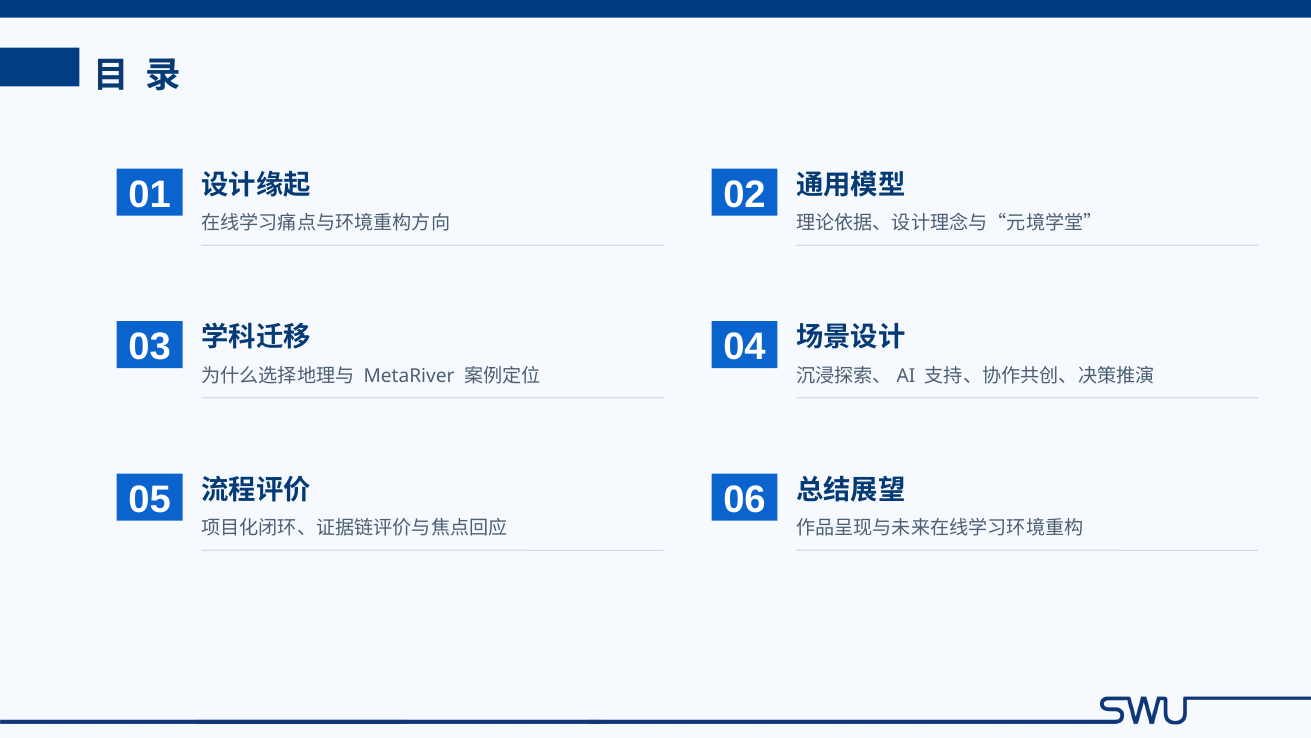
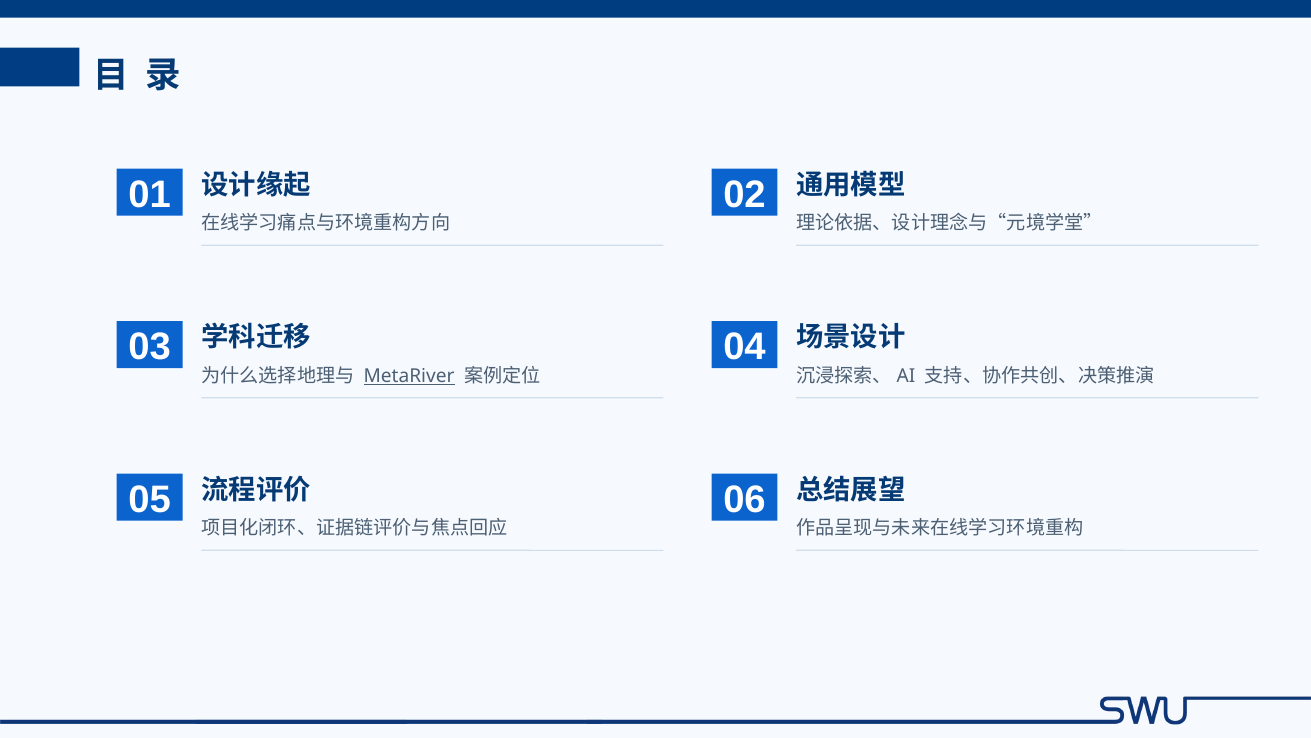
MetaRiver underline: none -> present (409, 376)
